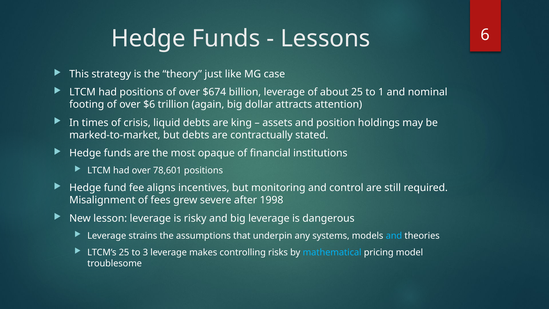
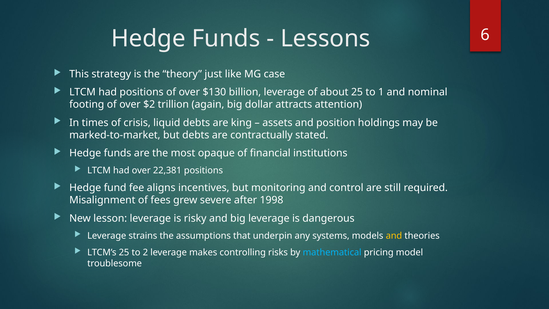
$674: $674 -> $130 (214, 92)
$6: $6 -> $2 (149, 105)
78,601: 78,601 -> 22,381 (167, 170)
and colour: light blue -> yellow (394, 236)
3: 3 -> 2 (145, 252)
